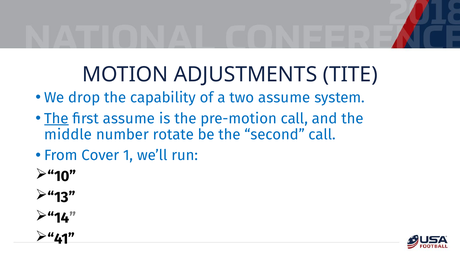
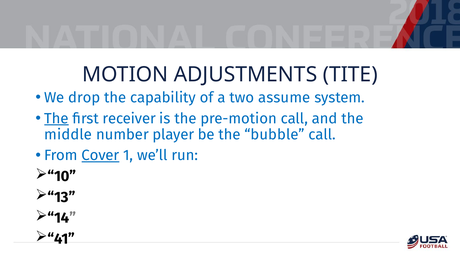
first assume: assume -> receiver (129, 118)
rotate: rotate -> player (173, 134)
second: second -> bubble (275, 134)
Cover underline: none -> present (100, 155)
